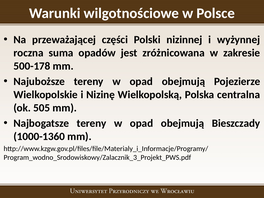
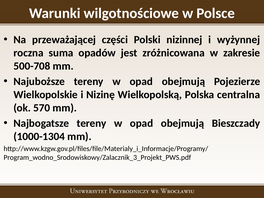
500-178: 500-178 -> 500-708 (32, 66)
505: 505 -> 570 (42, 108)
1000-1360: 1000-1360 -> 1000-1304 (39, 136)
